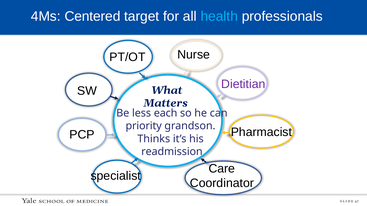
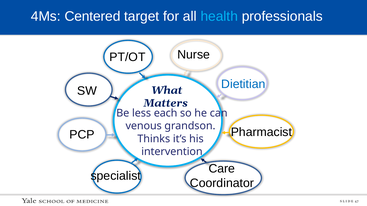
Dietitian colour: purple -> blue (243, 84)
priority: priority -> venous (144, 126)
readmission: readmission -> intervention (172, 152)
